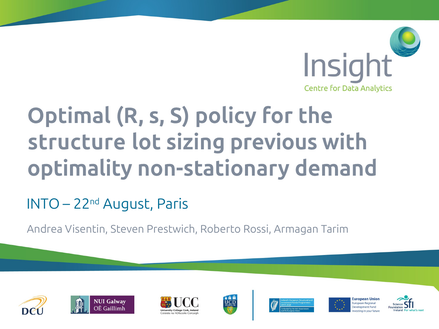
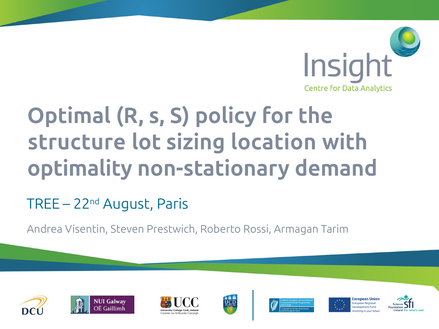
previous: previous -> location (274, 142)
INTO: INTO -> TREE (43, 204)
